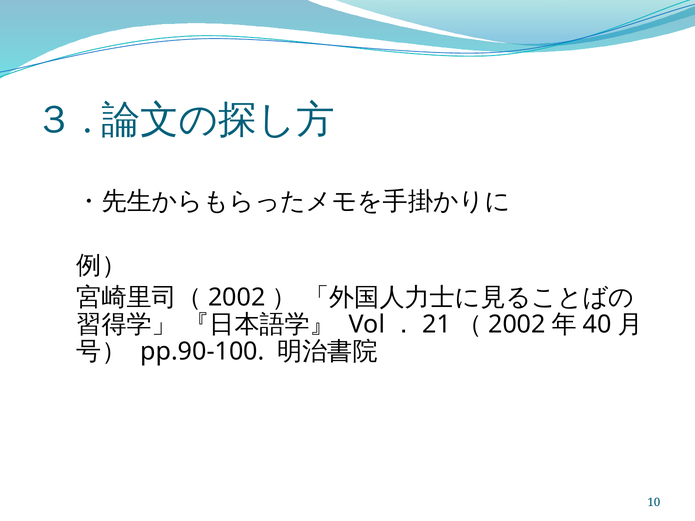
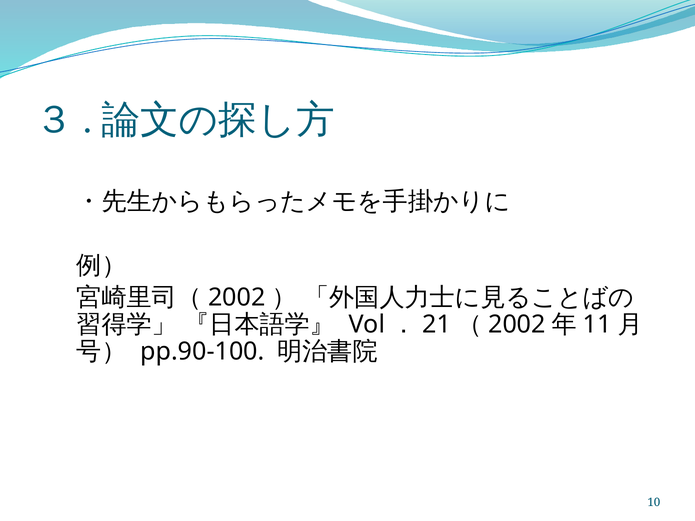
40: 40 -> 11 (597, 325)
